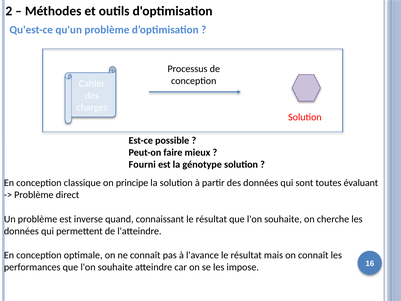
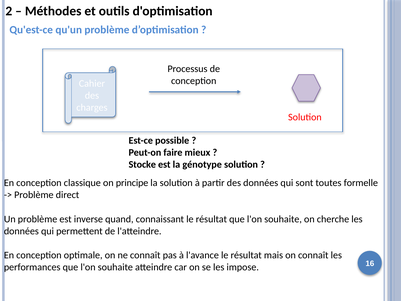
Fourni: Fourni -> Stocke (142, 165)
évaluant: évaluant -> formelle (361, 183)
